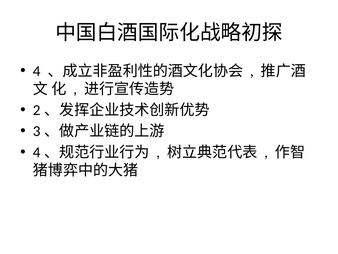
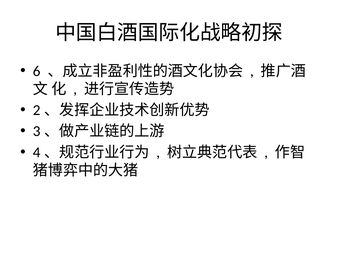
4: 4 -> 6 (37, 71)
